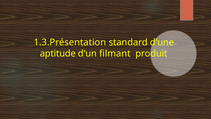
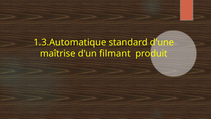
1.3.Présentation: 1.3.Présentation -> 1.3.Automatique (70, 42)
aptitude: aptitude -> maîtrise (58, 53)
